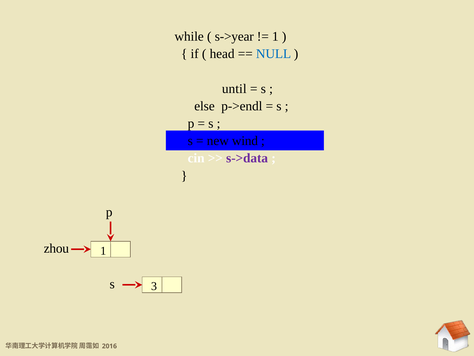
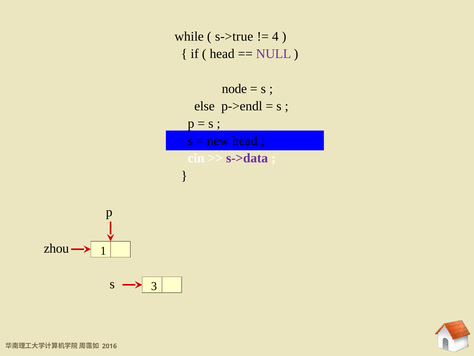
s->year: s->year -> s->true (234, 36)
1: 1 -> 4 (275, 36)
NULL colour: blue -> purple (274, 54)
until: until -> node (234, 89)
new wind: wind -> head (245, 141)
